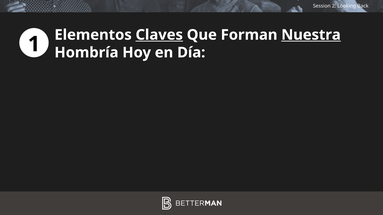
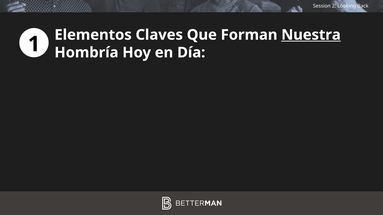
Claves underline: present -> none (159, 35)
